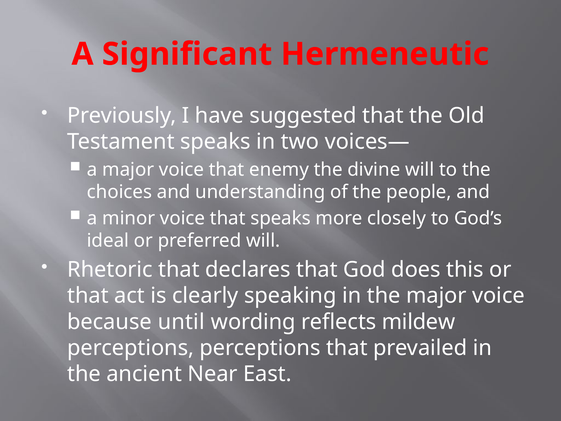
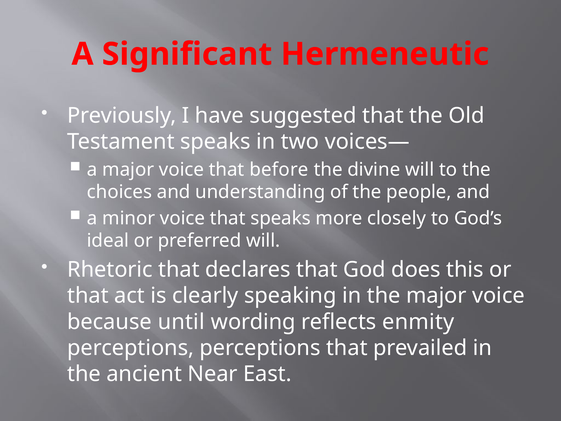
enemy: enemy -> before (279, 169)
mildew: mildew -> enmity (418, 322)
